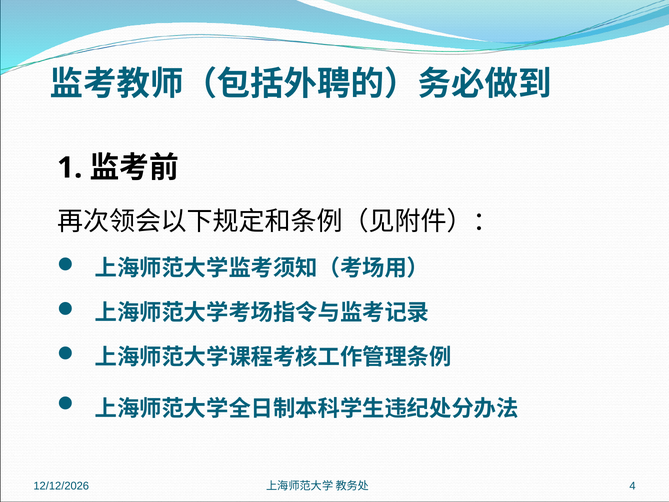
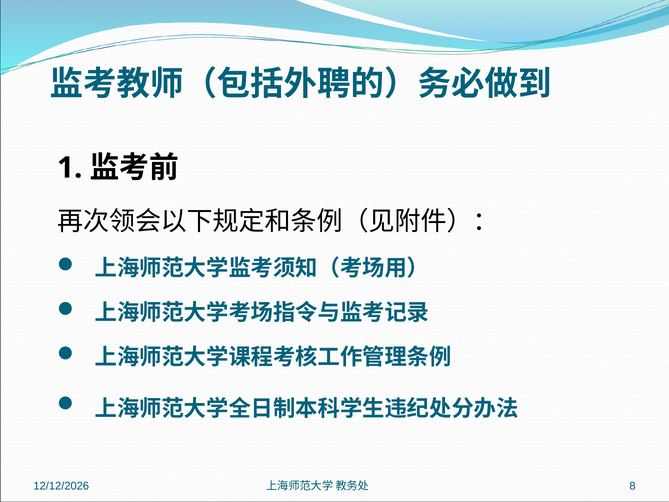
4: 4 -> 8 (633, 486)
